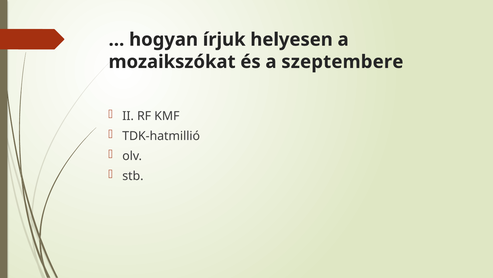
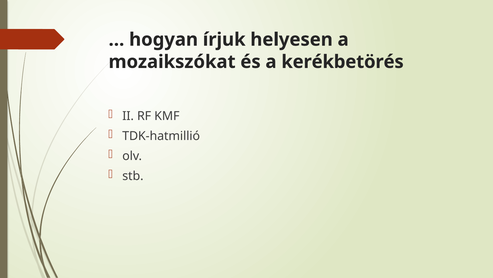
szeptembere: szeptembere -> kerékbetörés (343, 62)
